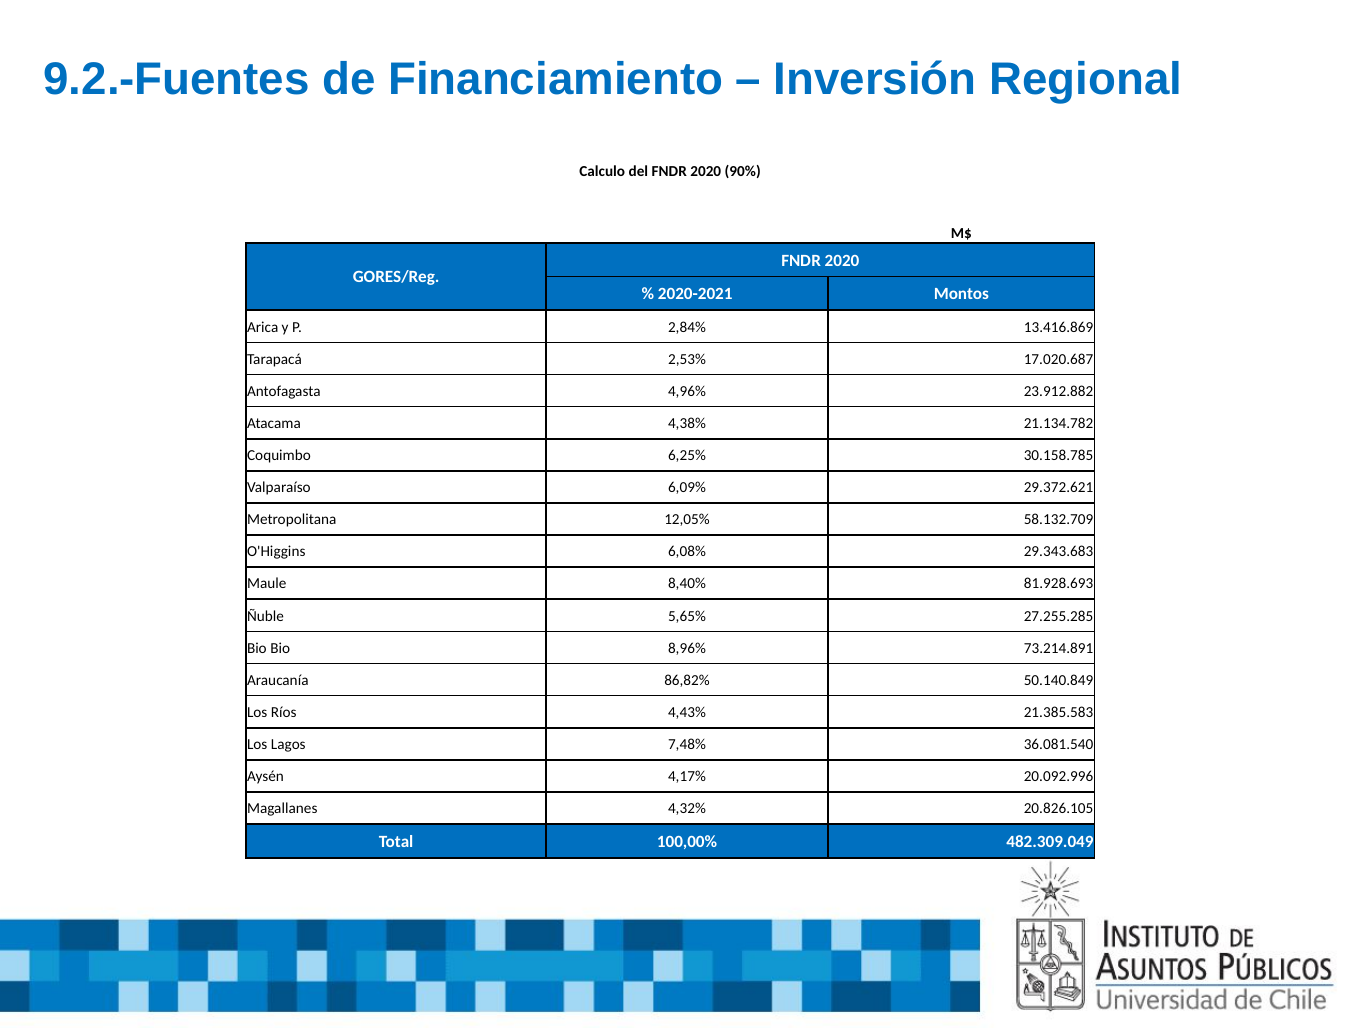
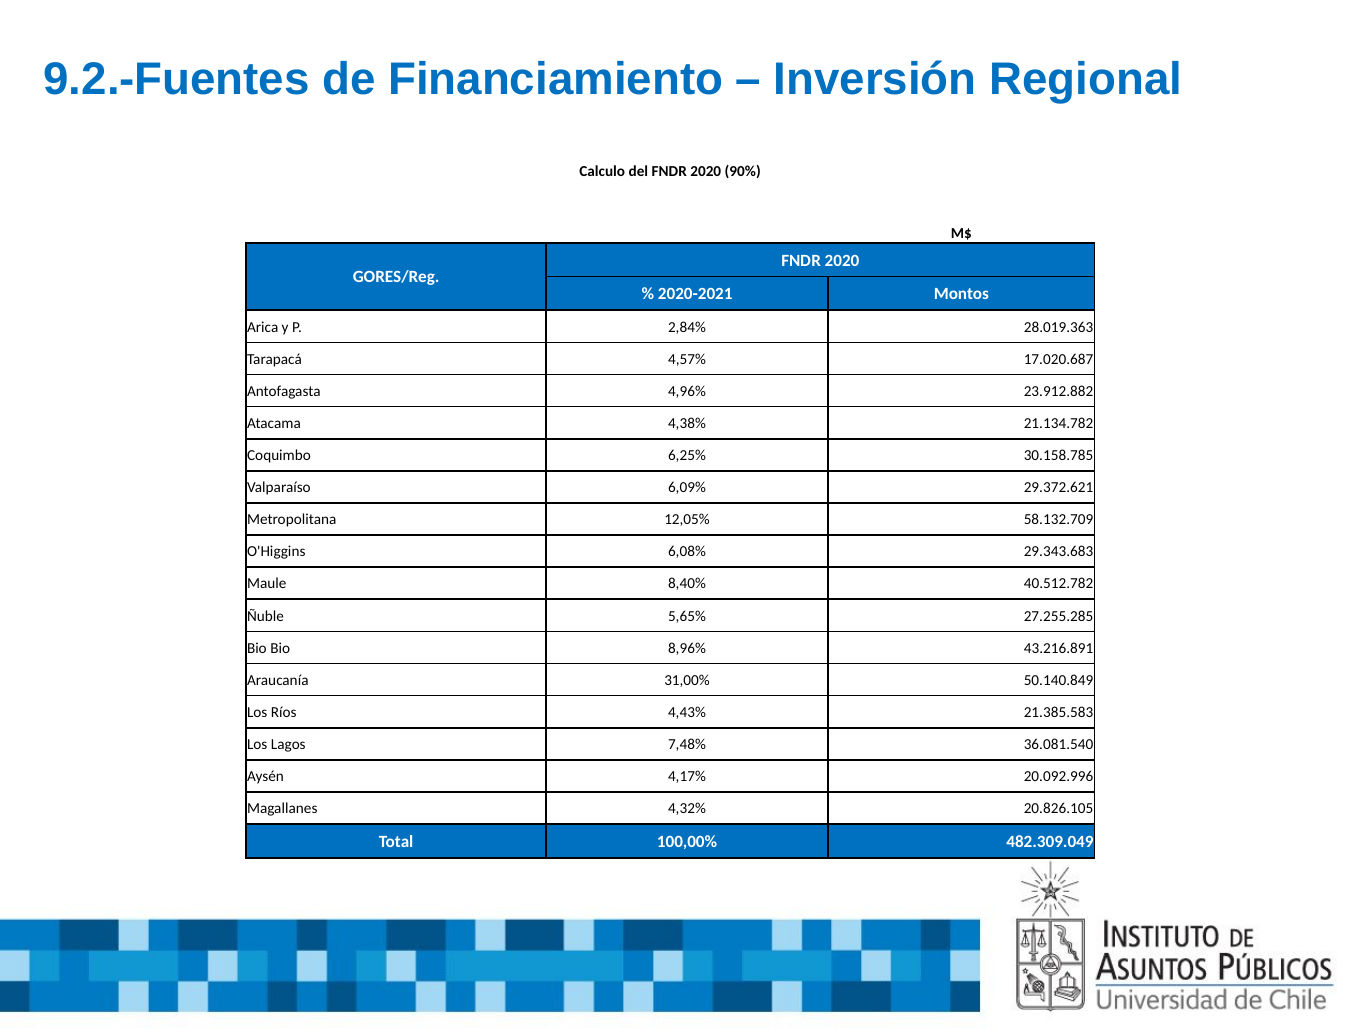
13.416.869: 13.416.869 -> 28.019.363 (1059, 327)
2,53%: 2,53% -> 4,57% (687, 359)
81.928.693: 81.928.693 -> 40.512.782 (1059, 584)
73.214.891: 73.214.891 -> 43.216.891 (1059, 648)
86,82%: 86,82% -> 31,00% (687, 680)
